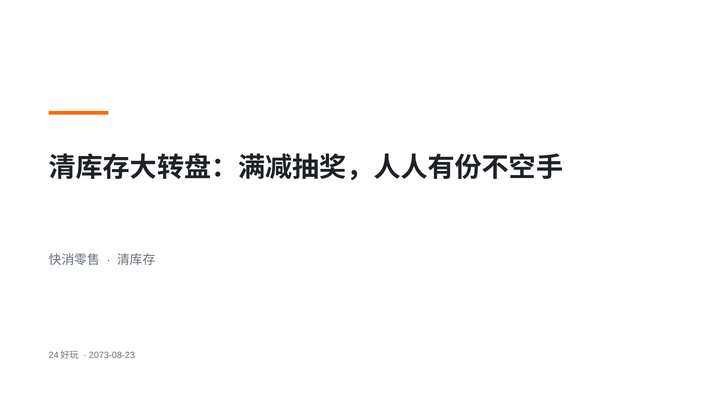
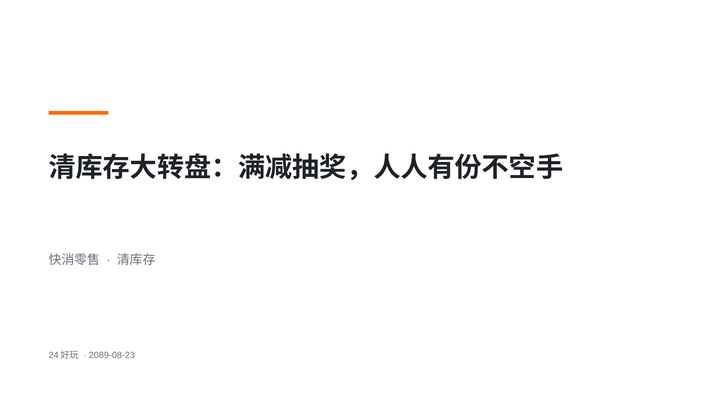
2073-08-23: 2073-08-23 -> 2089-08-23 (112, 356)
